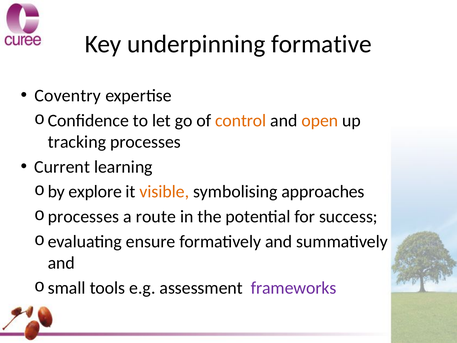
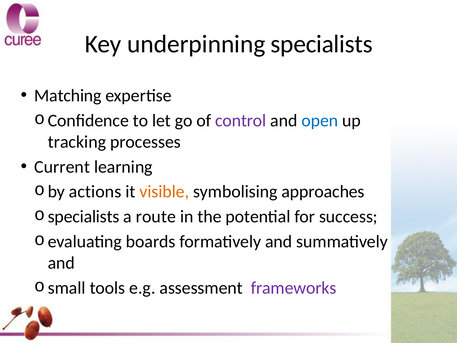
underpinning formative: formative -> specialists (322, 44)
Coventry: Coventry -> Matching (68, 96)
control colour: orange -> purple (241, 120)
open colour: orange -> blue (320, 120)
explore: explore -> actions (95, 192)
processes: processes -> specialists (84, 217)
ensure: ensure -> boards (151, 241)
